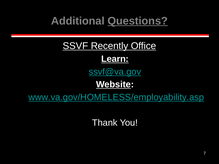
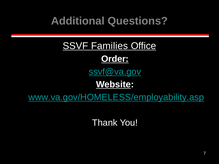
Questions underline: present -> none (138, 21)
Recently: Recently -> Families (109, 46)
Learn: Learn -> Order (115, 59)
